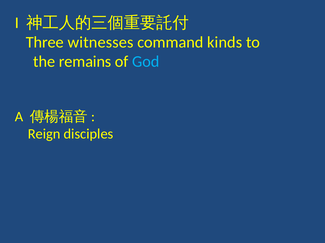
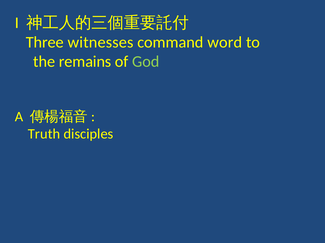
kinds: kinds -> word (225, 42)
God colour: light blue -> light green (146, 62)
Reign: Reign -> Truth (44, 134)
